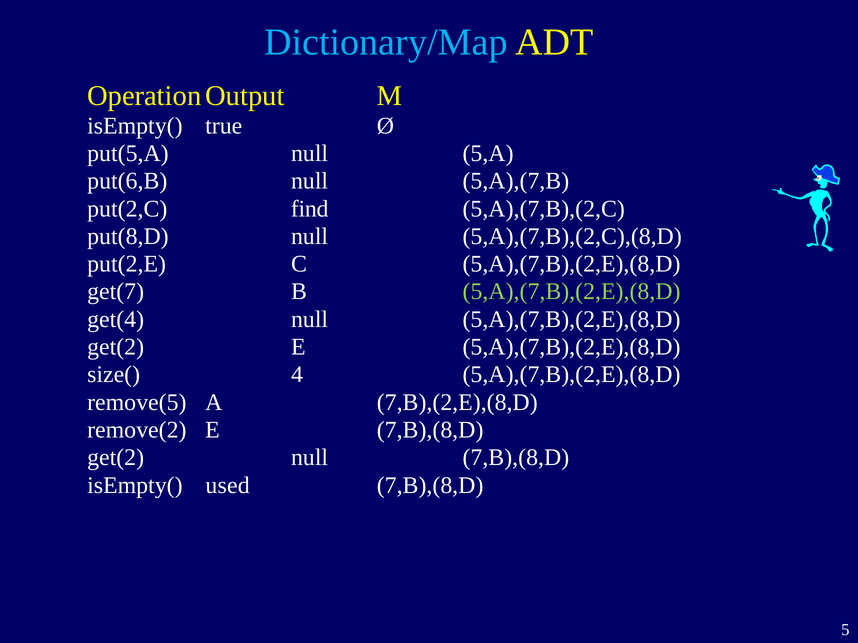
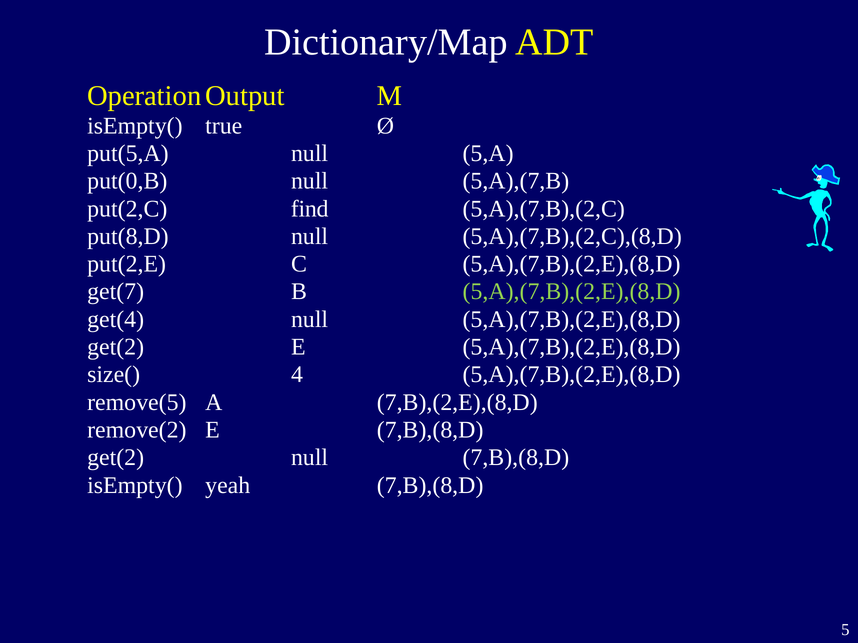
Dictionary/Map colour: light blue -> white (386, 42)
put(6,B: put(6,B -> put(0,B (127, 181)
used: used -> yeah (228, 486)
